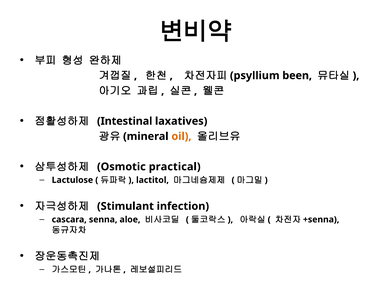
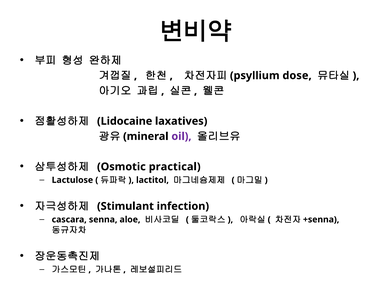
been: been -> dose (297, 76)
Intestinal: Intestinal -> Lidocaine (125, 121)
oil colour: orange -> purple (181, 136)
